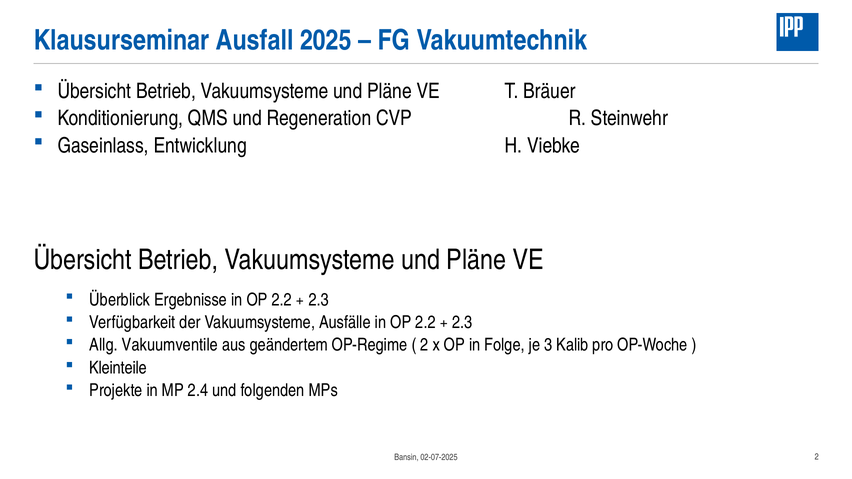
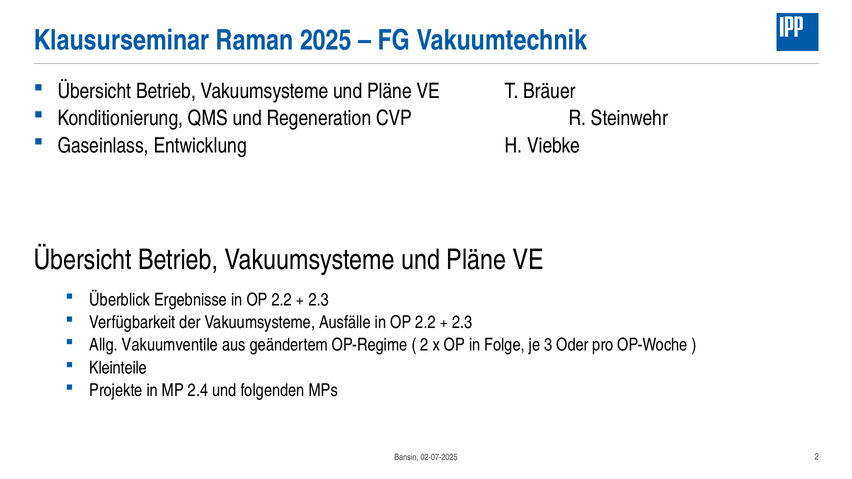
Ausfall: Ausfall -> Raman (255, 41)
Kalib: Kalib -> Oder (572, 345)
